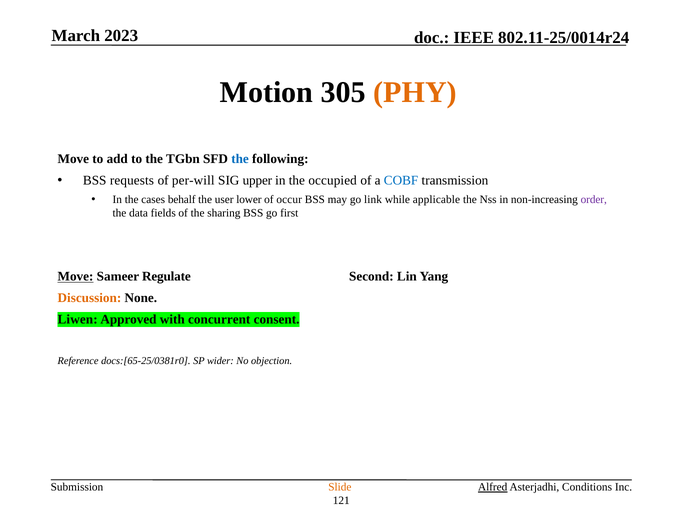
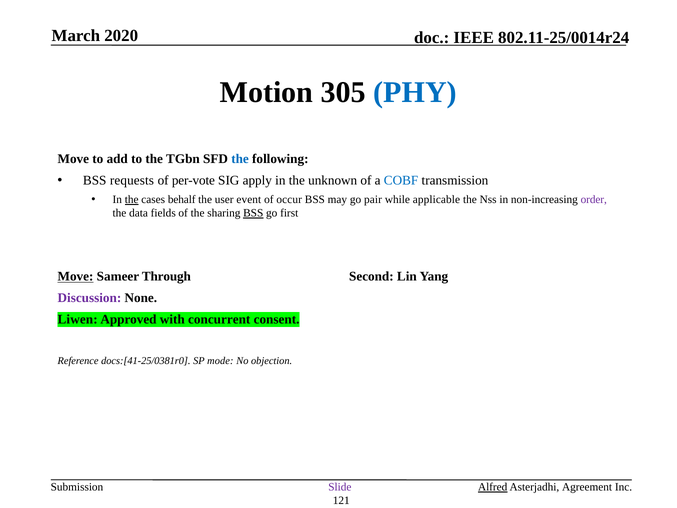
2023: 2023 -> 2020 (121, 36)
PHY colour: orange -> blue (415, 92)
per-will: per-will -> per-vote (193, 180)
upper: upper -> apply (257, 180)
occupied: occupied -> unknown (333, 180)
the underline: none -> present (132, 200)
lower: lower -> event (249, 200)
link: link -> pair (373, 200)
BSS underline: none -> present (253, 213)
Regulate: Regulate -> Through (166, 277)
Discussion colour: orange -> purple (89, 298)
docs:[65-25/0381r0: docs:[65-25/0381r0 -> docs:[41-25/0381r0 (146, 360)
wider: wider -> mode (220, 360)
Slide colour: orange -> purple (340, 487)
Conditions: Conditions -> Agreement (587, 487)
